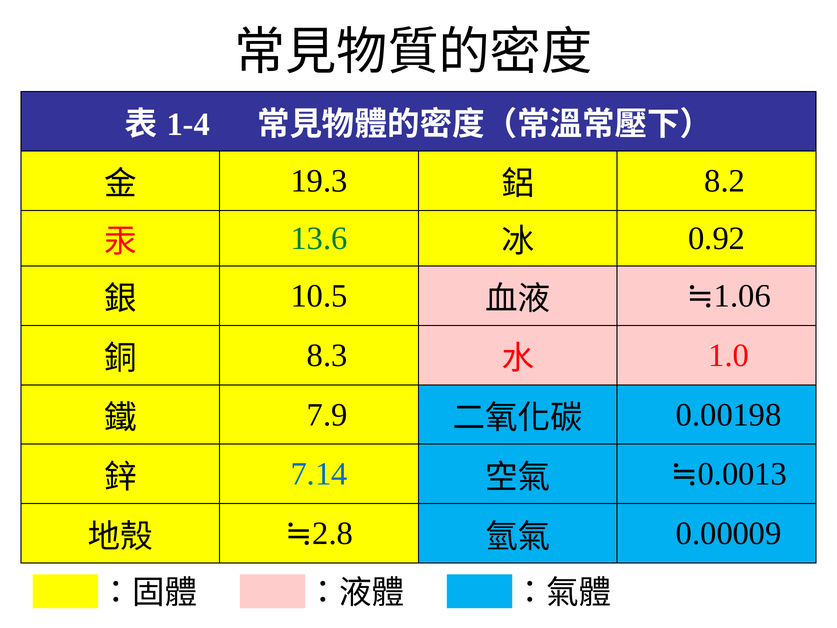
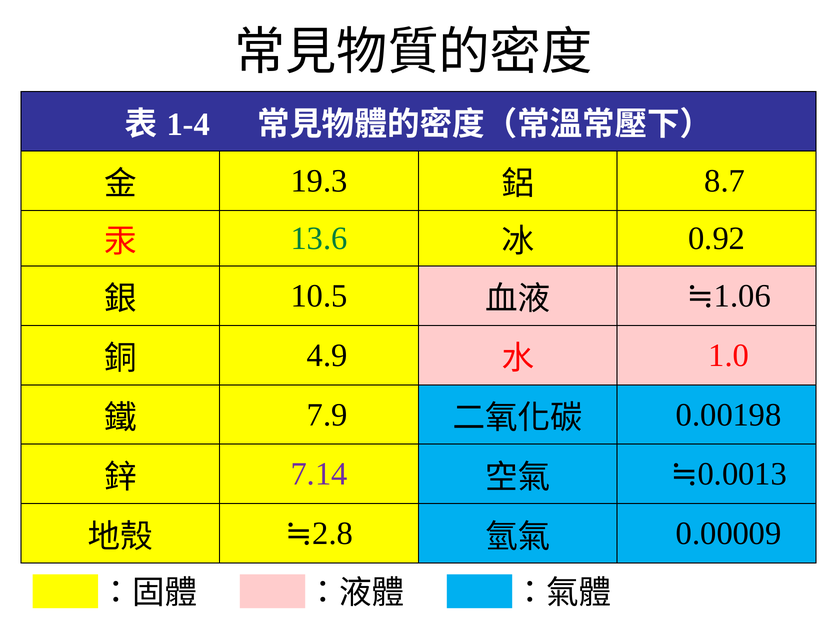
8.2: 8.2 -> 8.7 (725, 181)
8.3: 8.3 -> 4.9 (327, 355)
7.14 colour: blue -> purple (319, 474)
